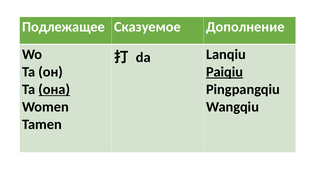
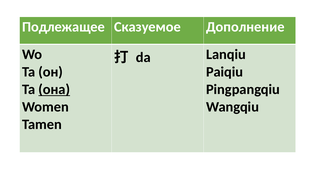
Paiqiu underline: present -> none (225, 72)
